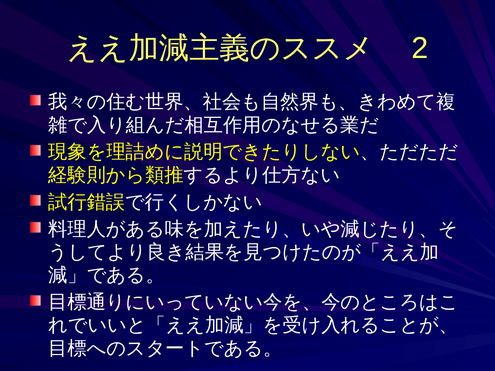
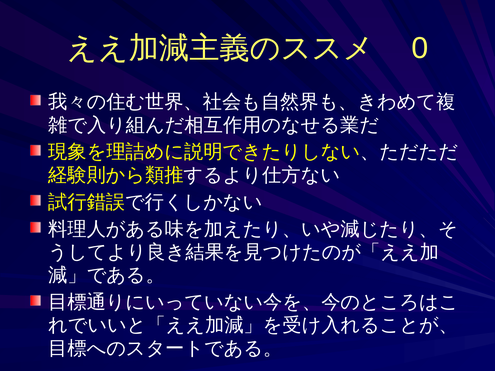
2: 2 -> 0 (420, 48)
